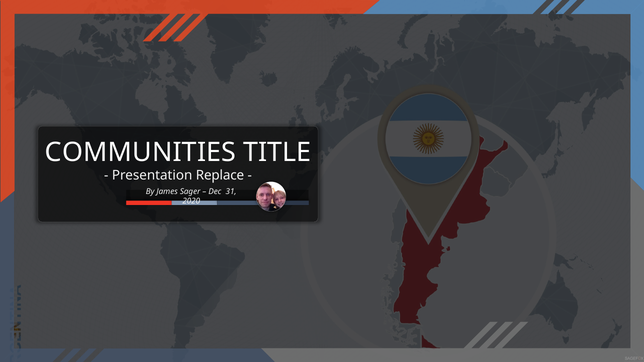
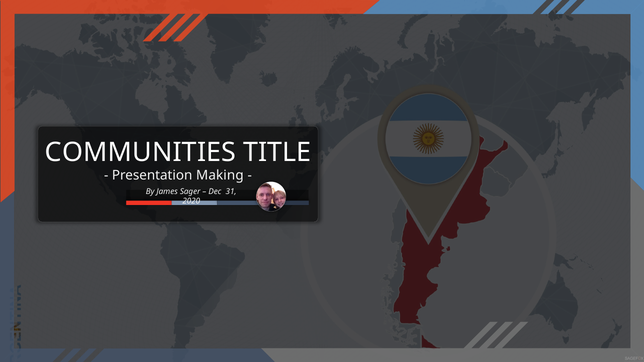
Replace: Replace -> Making (220, 176)
